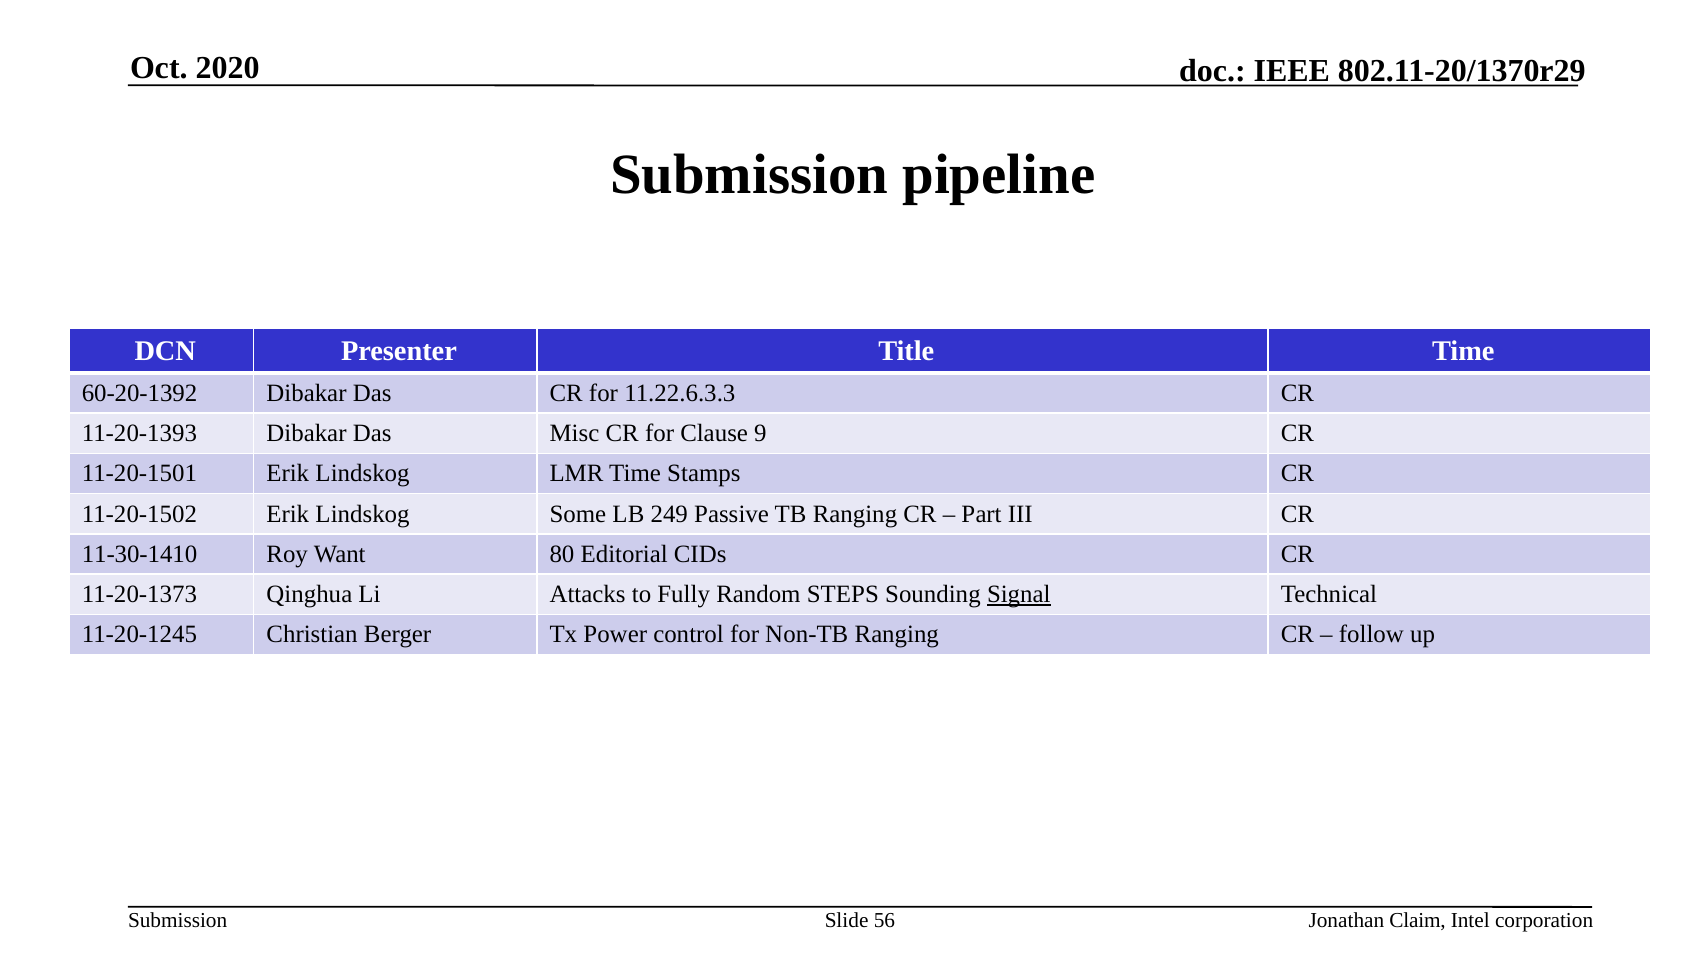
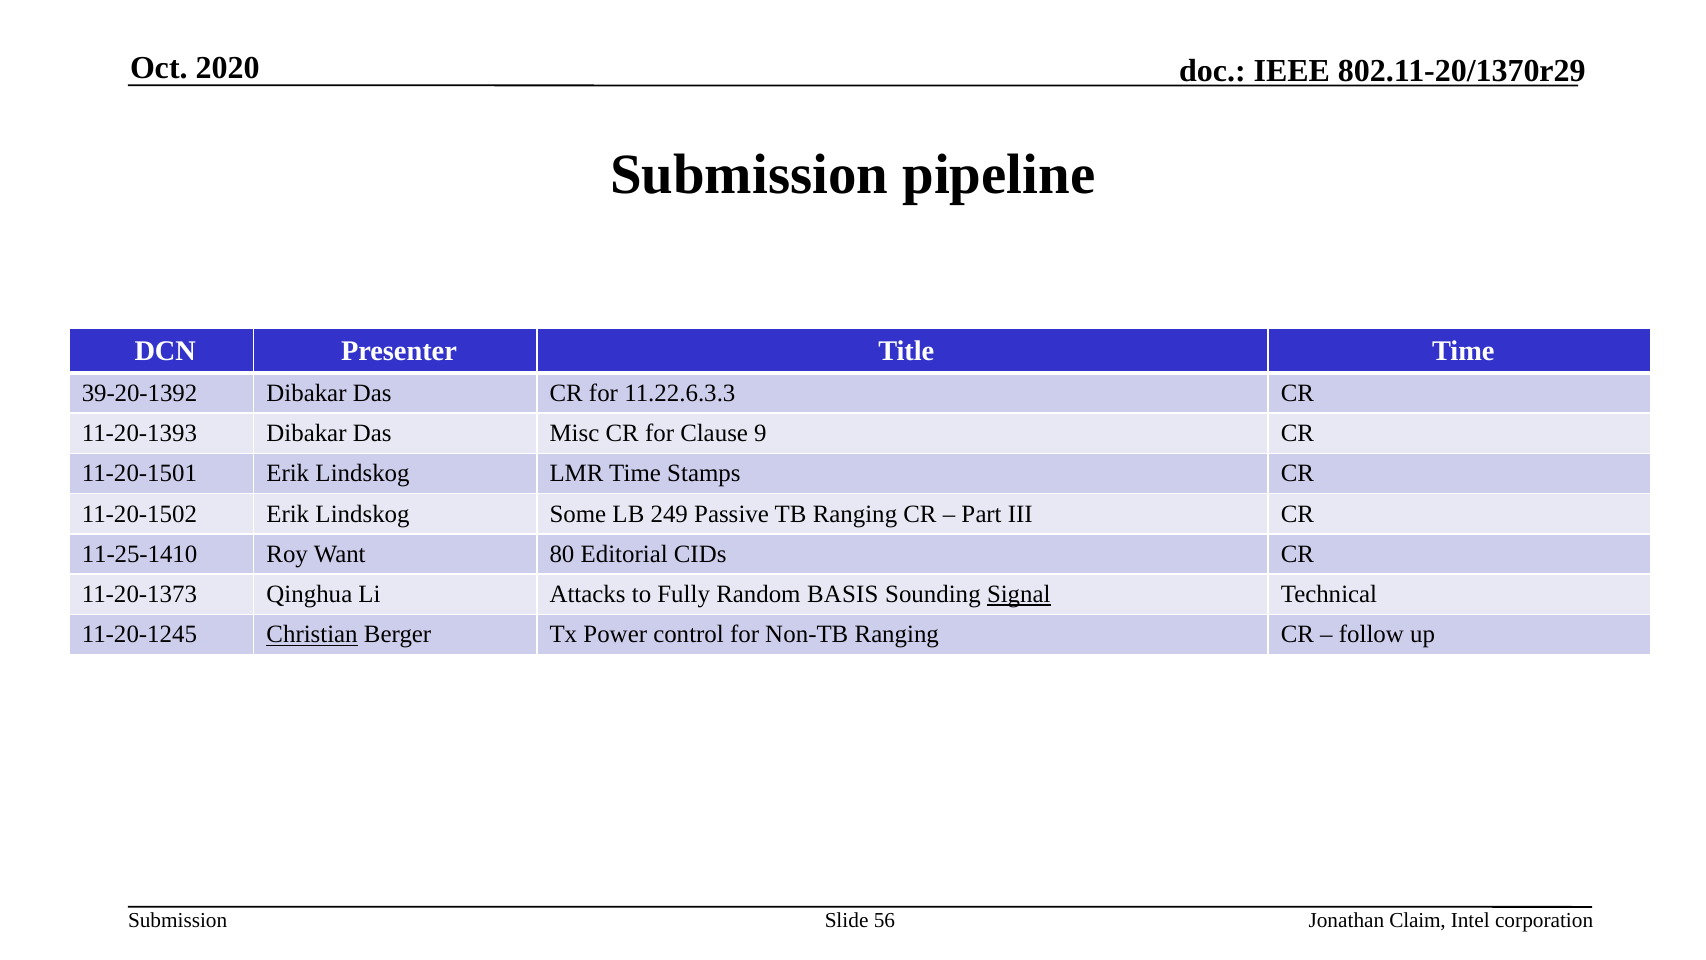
60-20-1392: 60-20-1392 -> 39-20-1392 (140, 393)
11-30-1410: 11-30-1410 -> 11-25-1410 (140, 554)
STEPS: STEPS -> BASIS (843, 594)
Christian underline: none -> present (312, 635)
